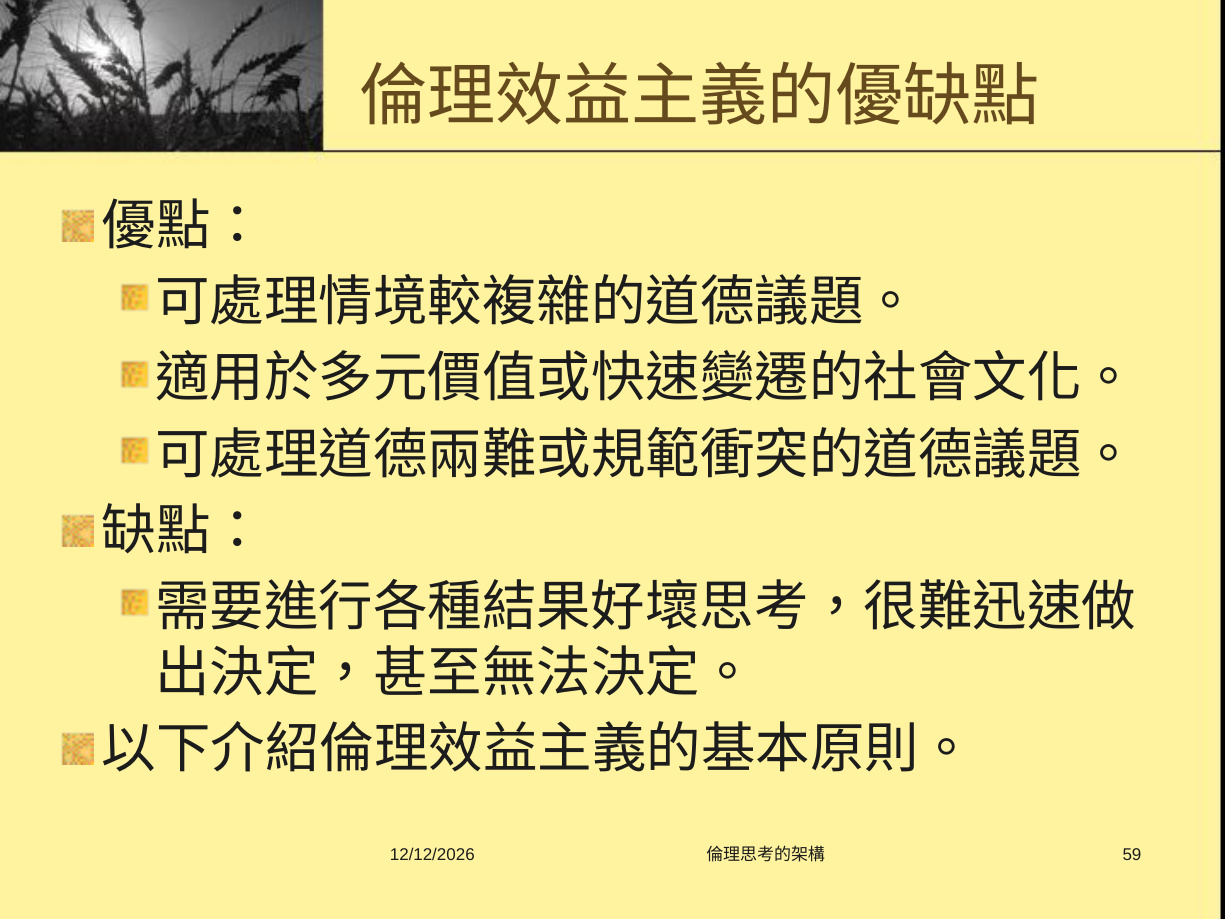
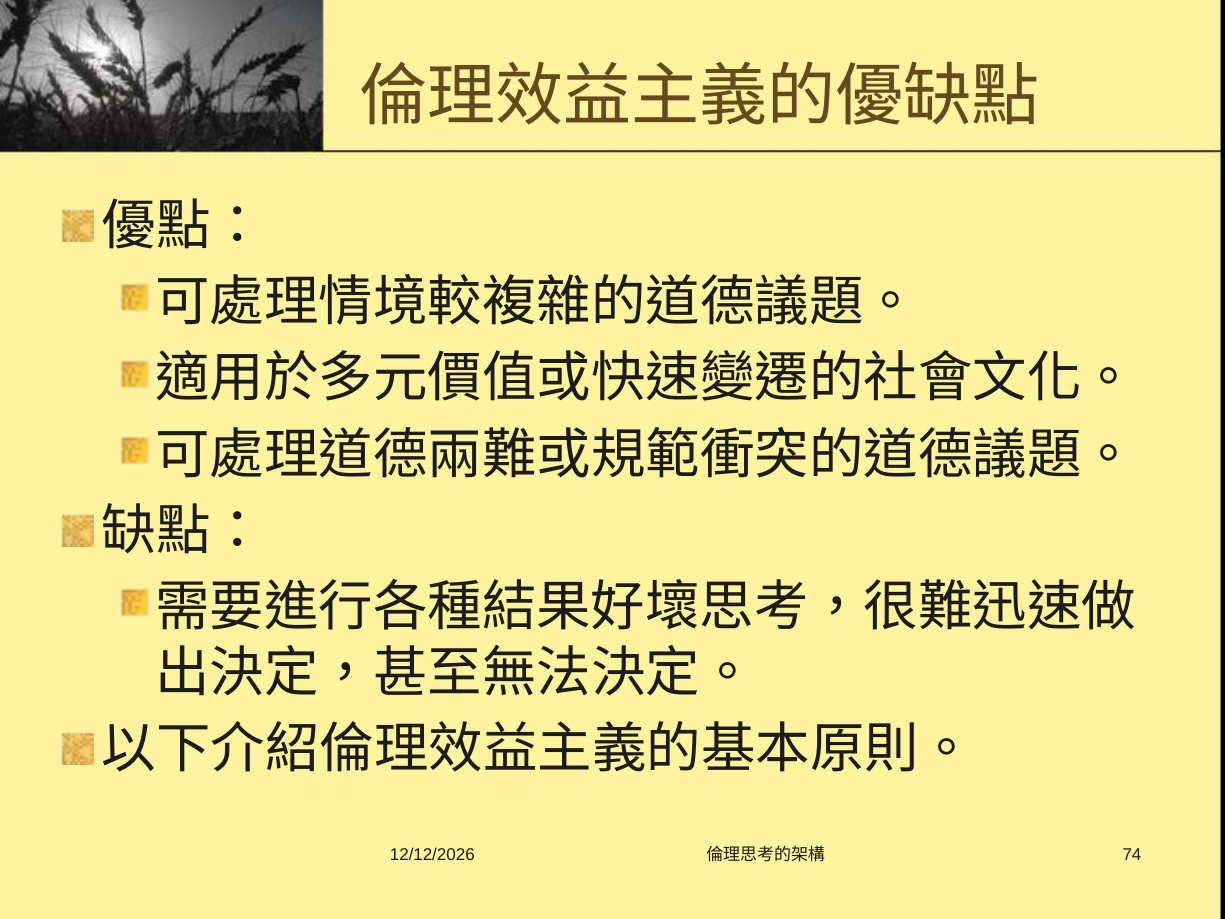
59: 59 -> 74 (1132, 855)
